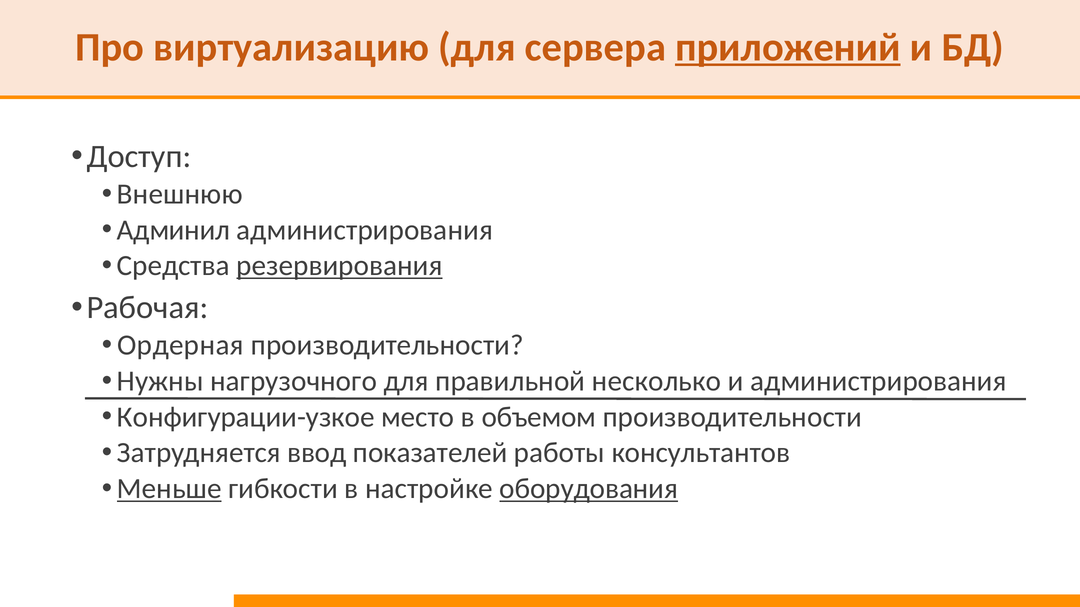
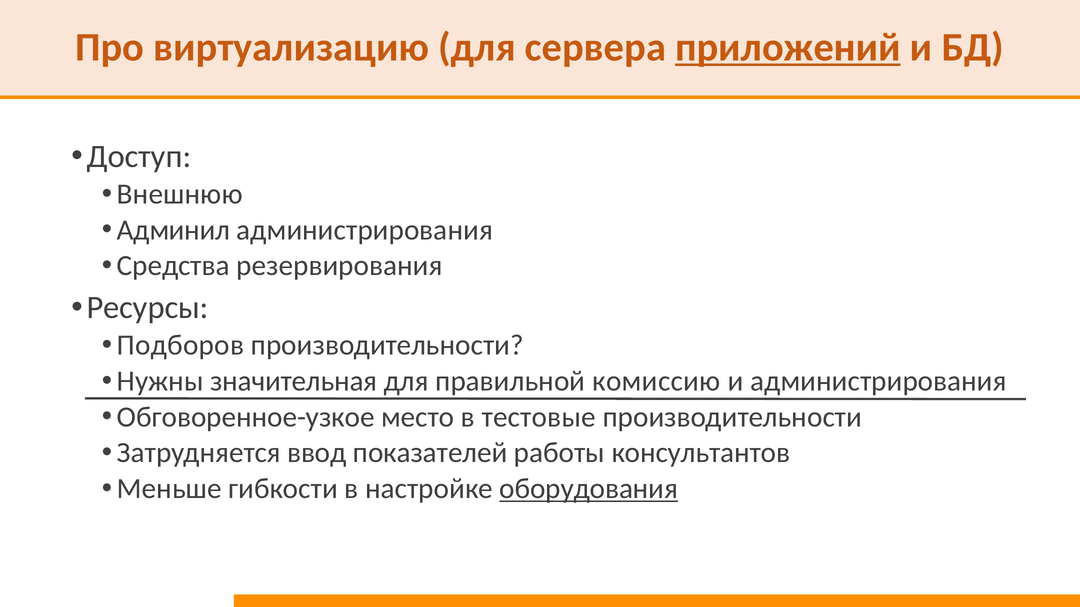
резервирования underline: present -> none (339, 266)
Рабочая: Рабочая -> Ресурсы (148, 308)
Ордерная: Ордерная -> Подборов (180, 346)
нагрузочного: нагрузочного -> значительная (294, 381)
несколько: несколько -> комиссию (656, 381)
Конфигурации-узкое: Конфигурации-узкое -> Обговоренное-узкое (246, 417)
объемом: объемом -> тестовые (539, 417)
Меньше underline: present -> none (169, 489)
